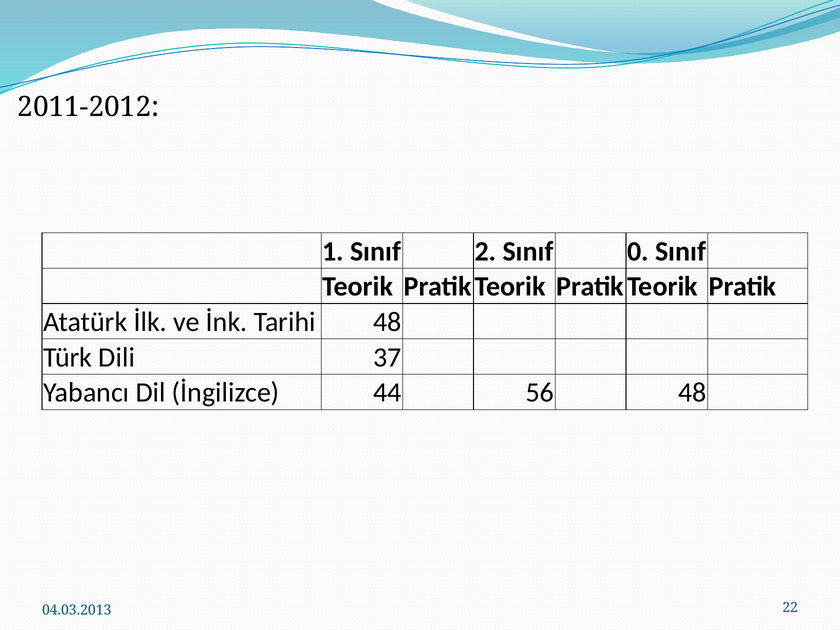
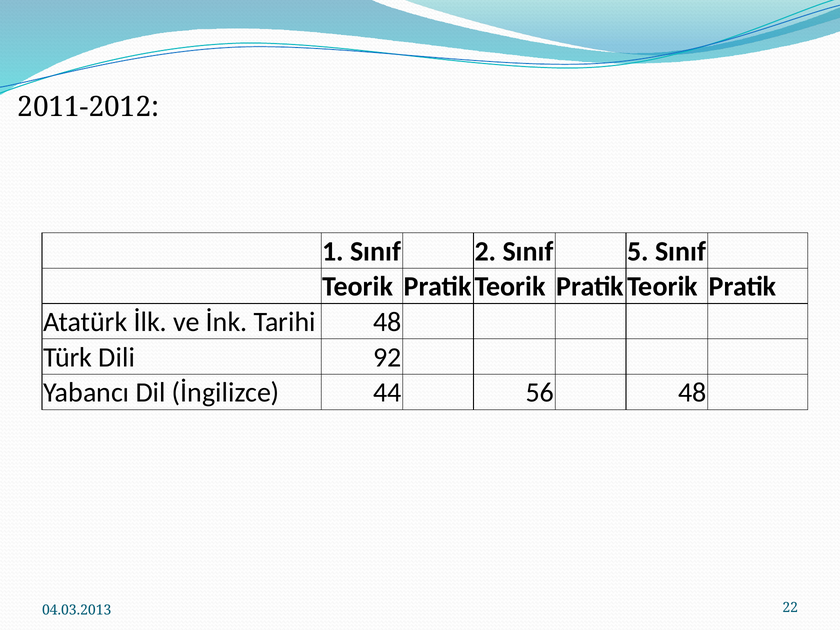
0: 0 -> 5 (638, 251)
37: 37 -> 92 (387, 357)
